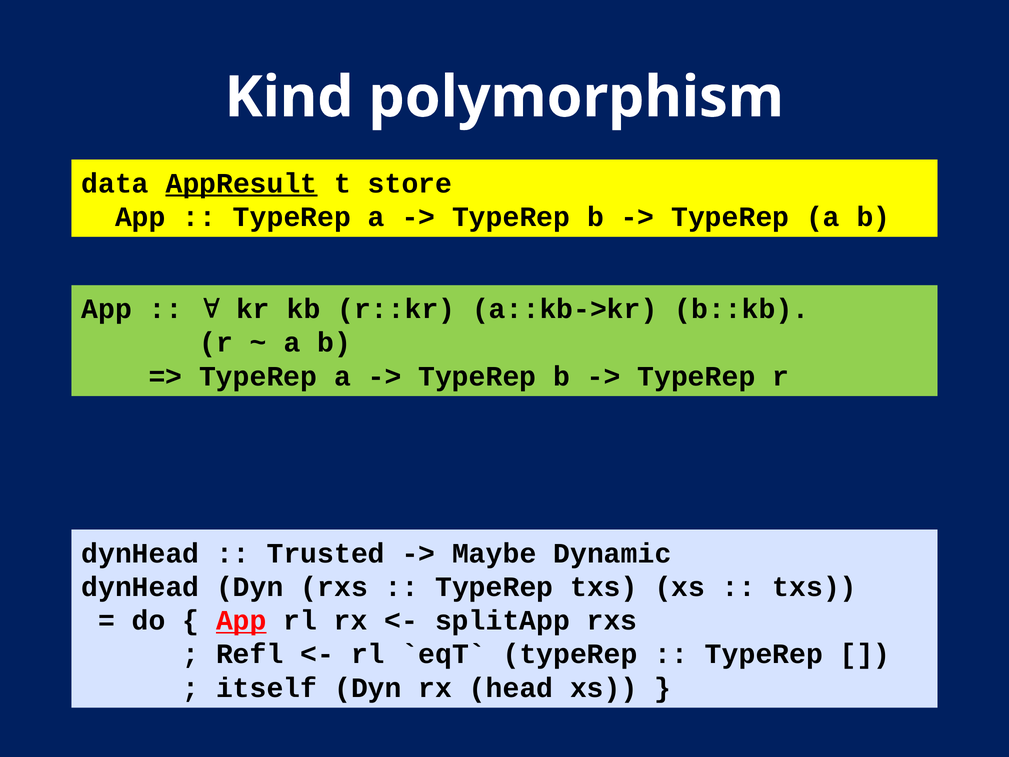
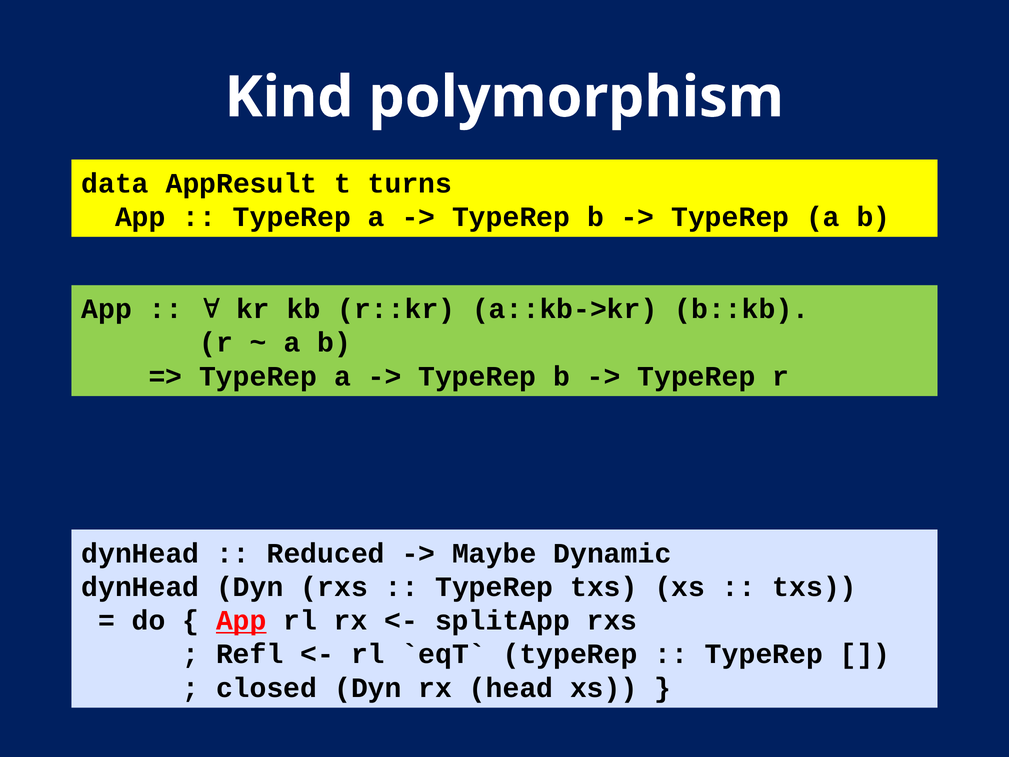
AppResult underline: present -> none (241, 183)
store: store -> turns (410, 183)
Trusted: Trusted -> Reduced (326, 553)
itself: itself -> closed (267, 688)
